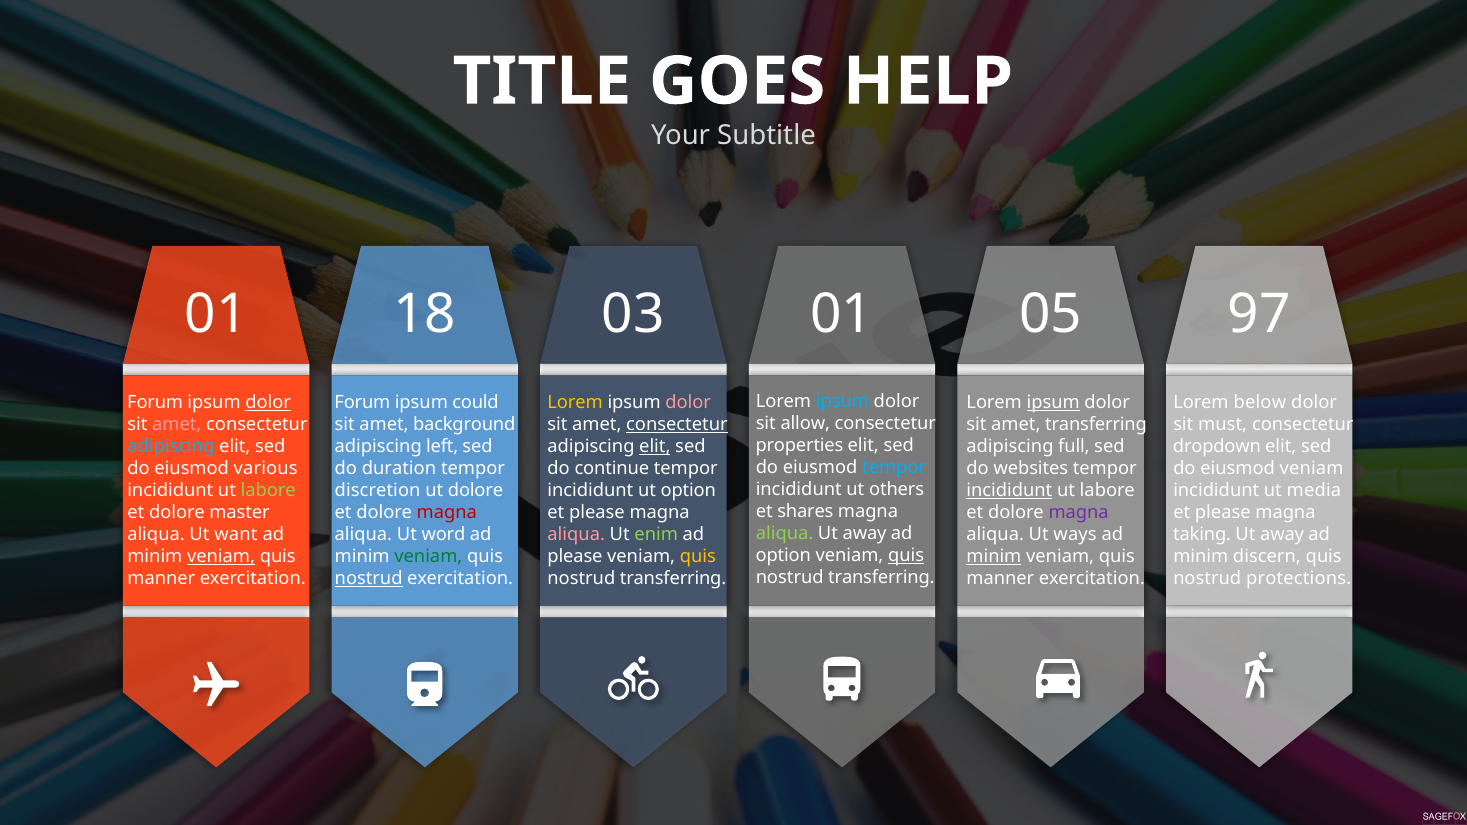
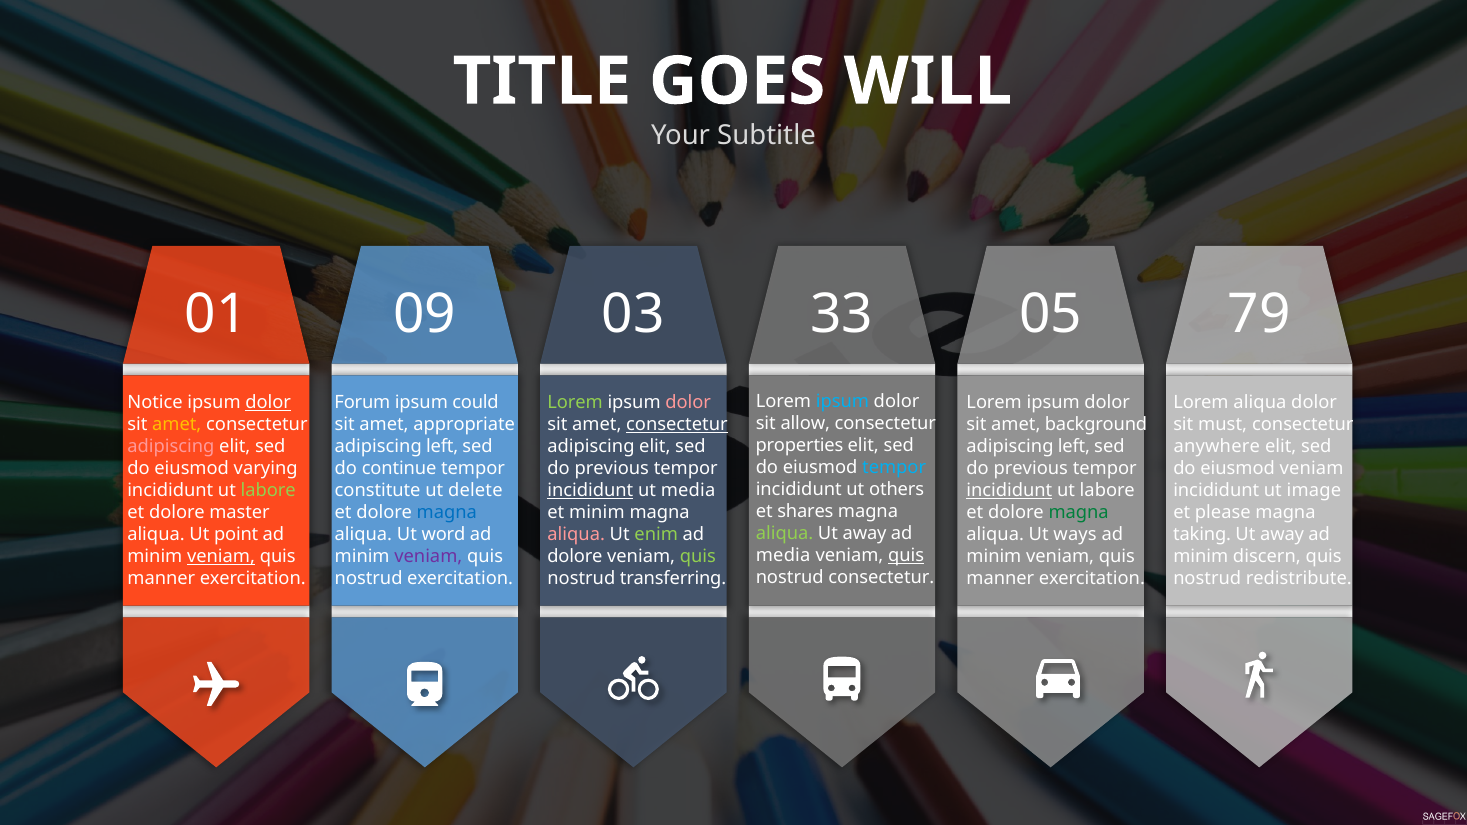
HELP: HELP -> WILL (928, 81)
18: 18 -> 09 (425, 315)
03 01: 01 -> 33 (842, 315)
97: 97 -> 79 (1259, 315)
Lorem colour: yellow -> light green (575, 402)
Forum: Forum -> Notice (155, 403)
ipsum underline: present -> none (1053, 403)
Lorem below: below -> aliqua (1260, 403)
amet colour: pink -> yellow (177, 425)
background: background -> appropriate (464, 425)
amet transferring: transferring -> background (1096, 425)
elit underline: present -> none (655, 446)
adipiscing colour: light blue -> pink (171, 447)
full: full -> left (1074, 447)
dropdown: dropdown -> anywhere (1217, 447)
continue: continue -> previous (612, 468)
various: various -> varying (266, 469)
duration: duration -> continue (399, 469)
websites: websites -> previous (1031, 469)
incididunt underline: none -> present (590, 490)
ut option: option -> media (688, 490)
discretion: discretion -> constitute (378, 491)
ut dolore: dolore -> delete (475, 491)
media: media -> image (1314, 491)
please: please -> minim (597, 512)
magna colour: red -> blue (447, 513)
magna colour: purple -> green (1079, 513)
want: want -> point (236, 535)
option: option -> media (783, 556)
please: please -> dolore (575, 556)
quis colour: yellow -> light green (698, 556)
veniam colour: green -> purple (428, 557)
minim underline: present -> none (994, 557)
transferring: transferring -> consectetur (881, 578)
nostrud underline: present -> none (369, 579)
protections: protections -> redistribute (1299, 579)
